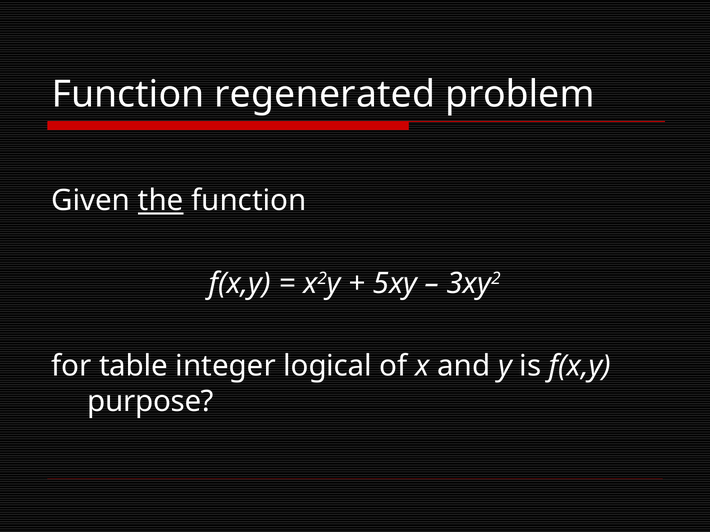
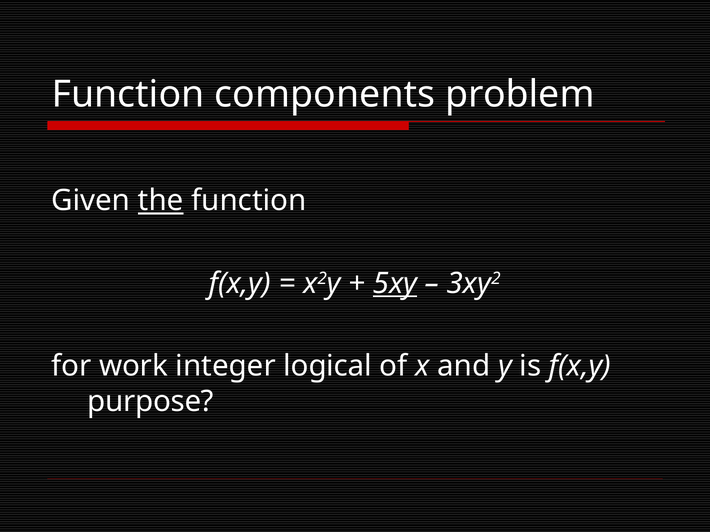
regenerated: regenerated -> components (325, 95)
5xy underline: none -> present (395, 284)
table: table -> work (133, 367)
